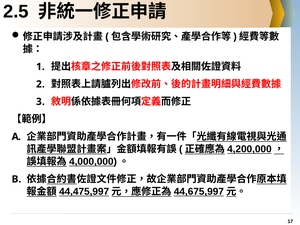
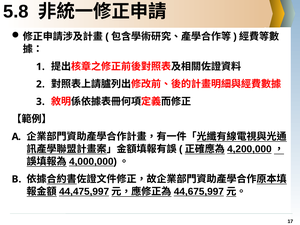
2.5: 2.5 -> 5.8 (16, 11)
